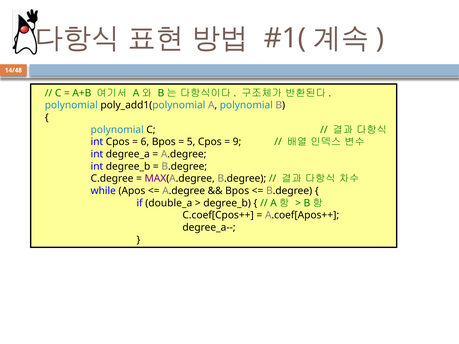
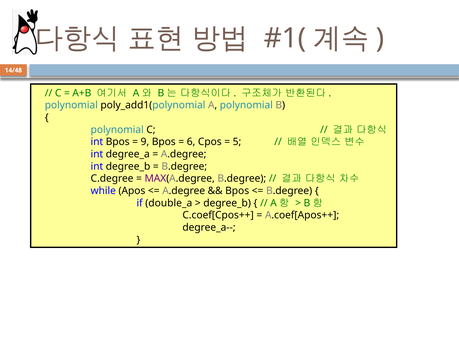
int Cpos: Cpos -> Bpos (118, 142)
6: 6 -> 9 (145, 142)
5: 5 -> 6 (191, 142)
9: 9 -> 5 (237, 142)
